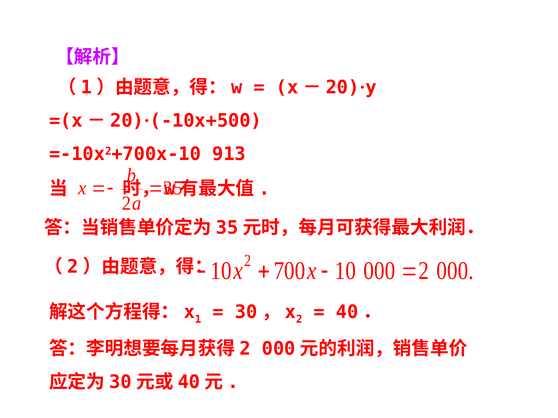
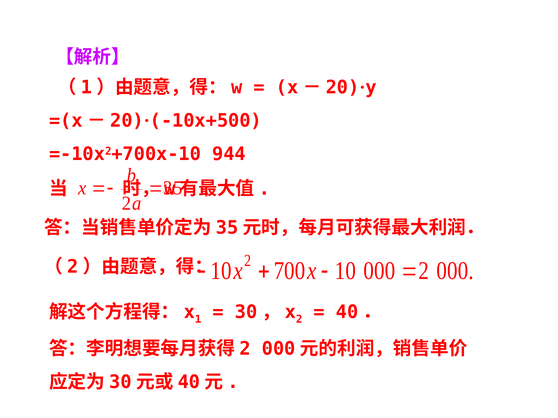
913: 913 -> 944 (229, 154)
